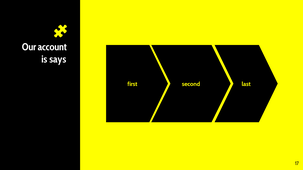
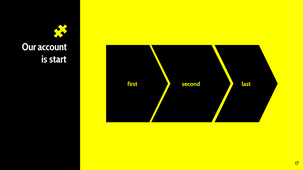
says: says -> start (58, 59)
